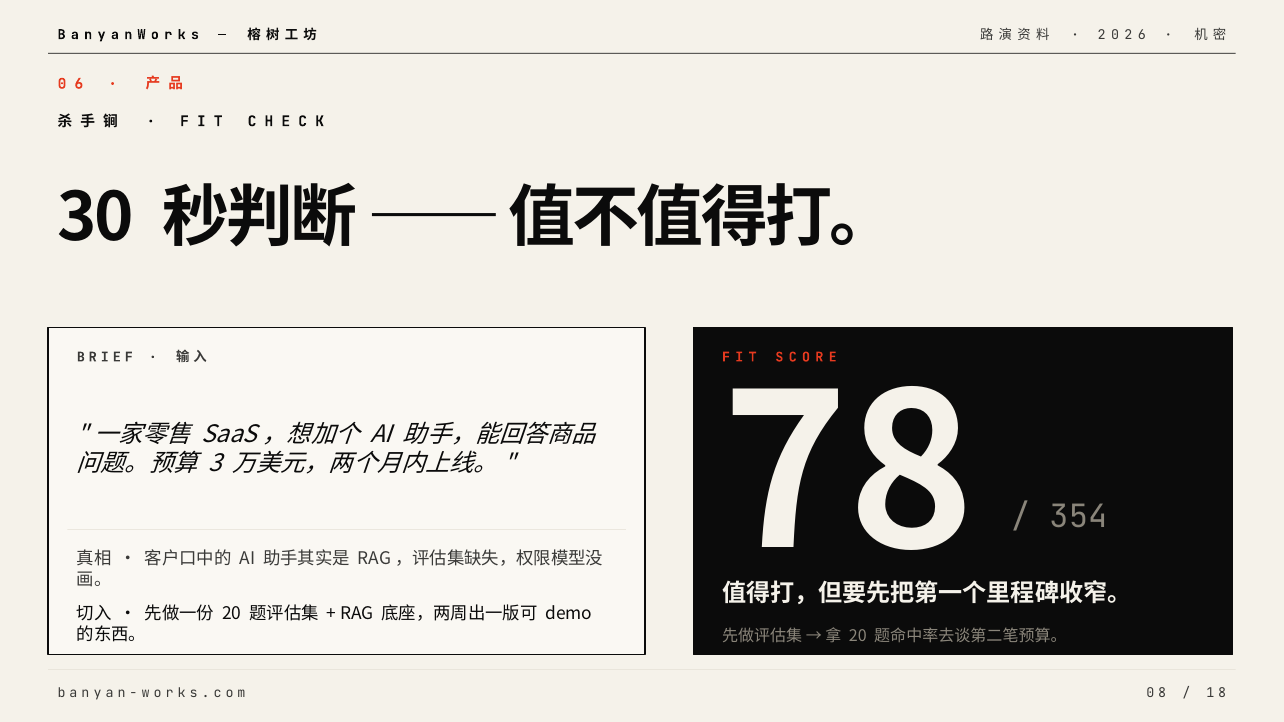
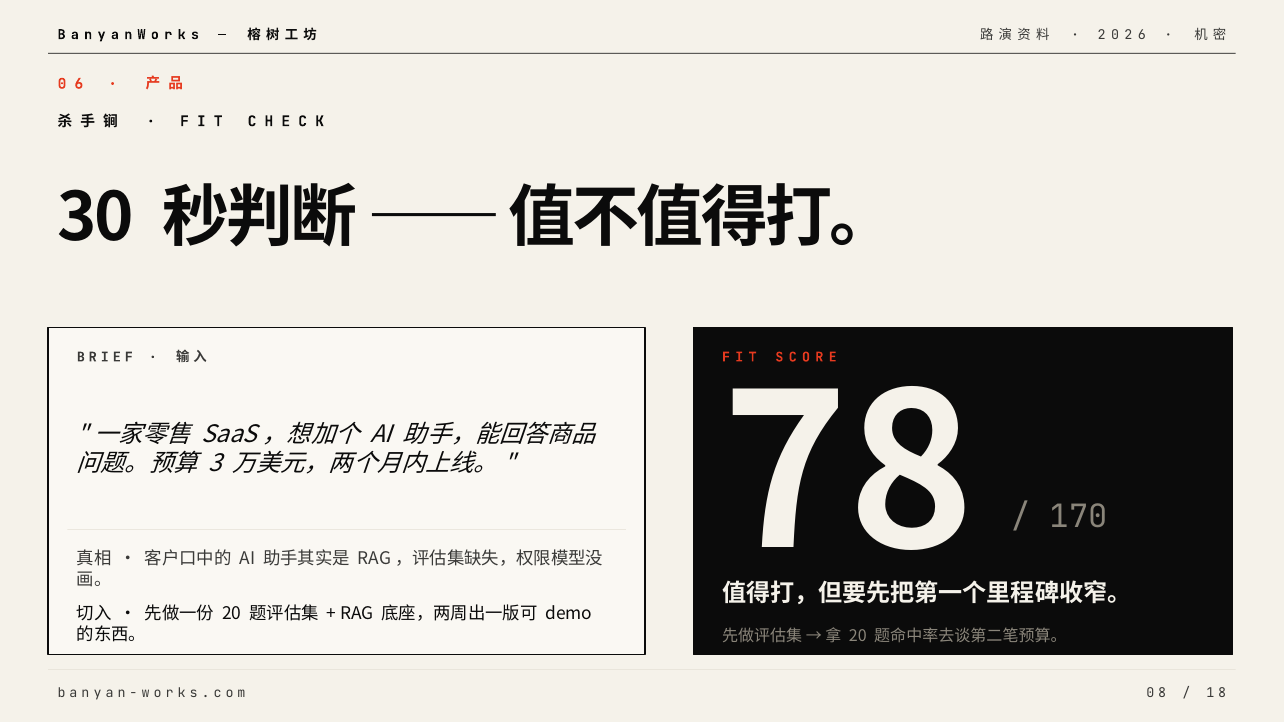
354: 354 -> 170 (1078, 517)
